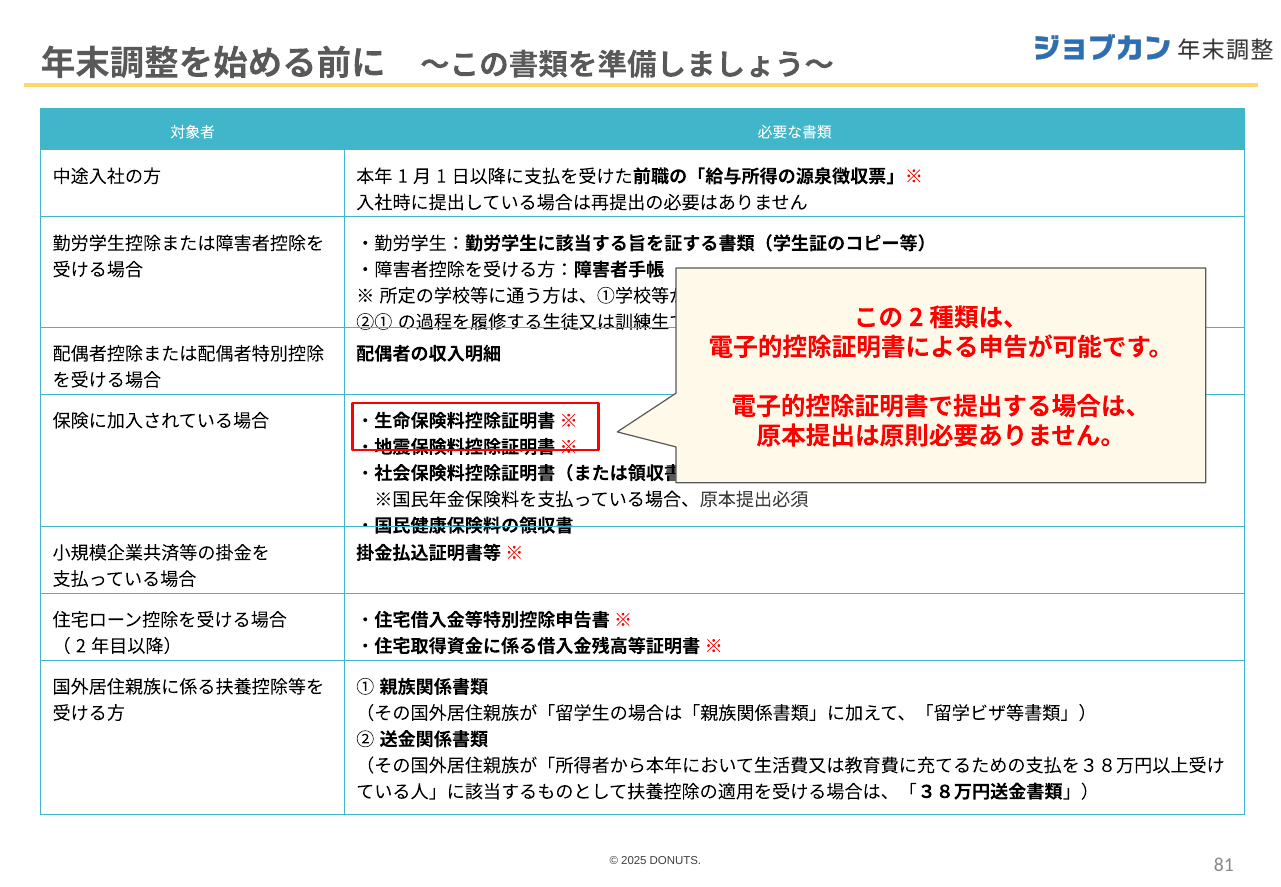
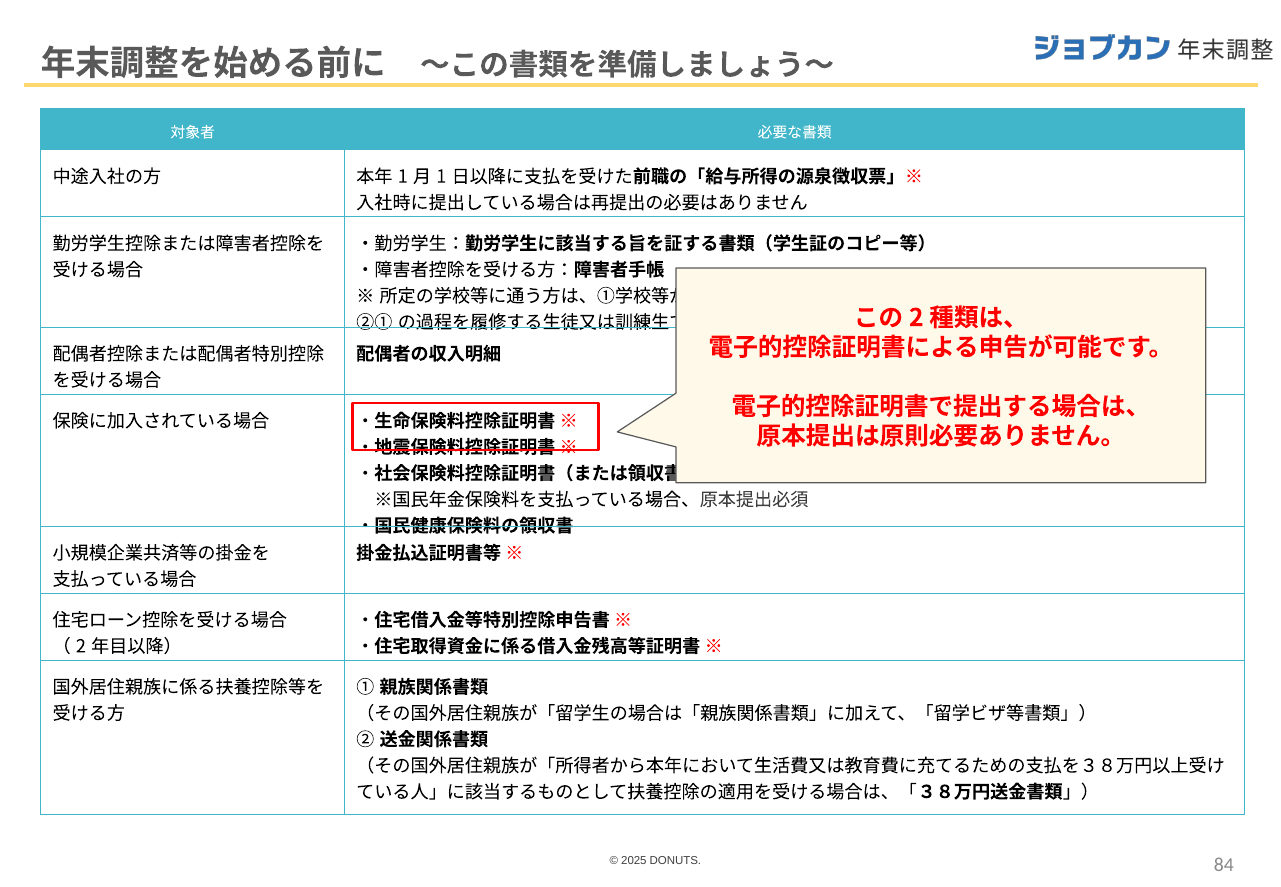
81: 81 -> 84 (1224, 864)
